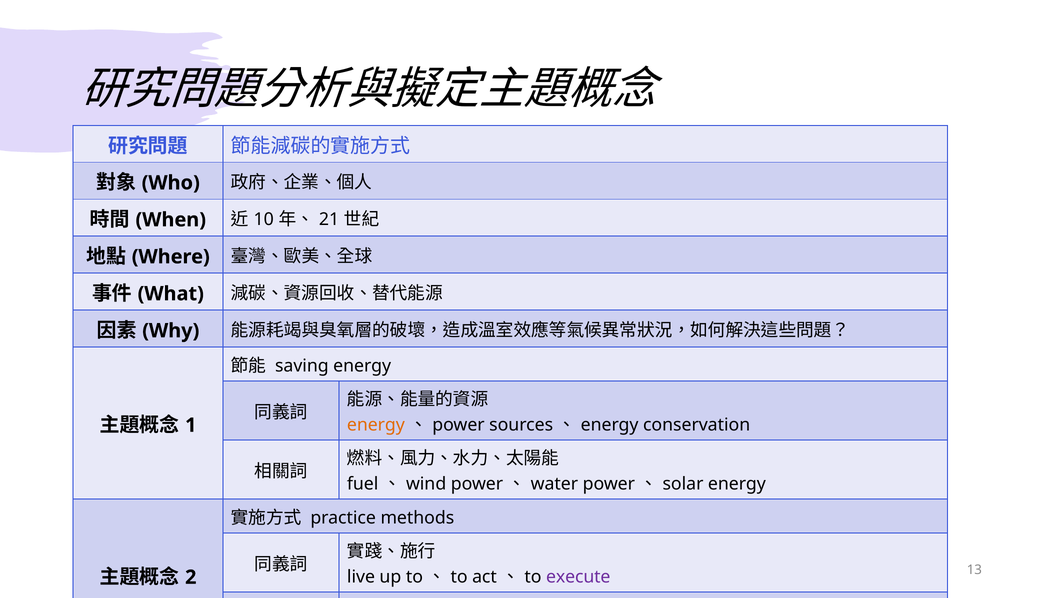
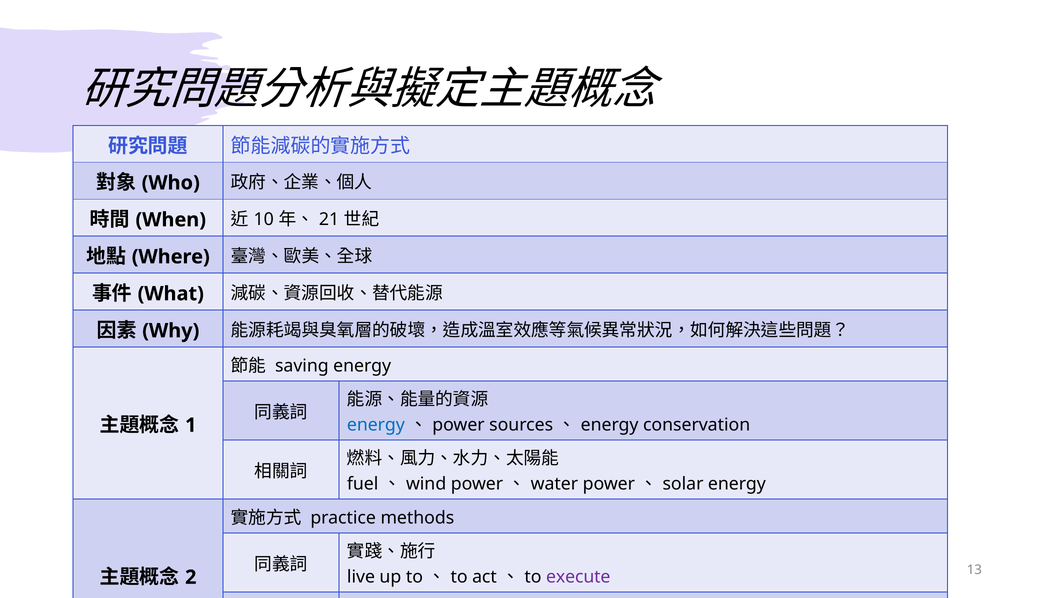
energy colour: orange -> blue (376, 425)
